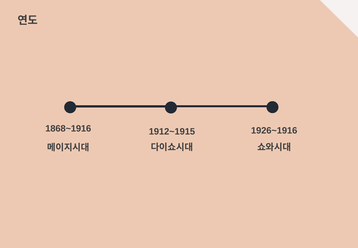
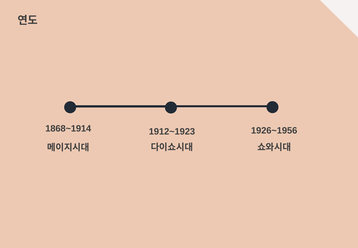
1868~1916: 1868~1916 -> 1868~1914 (68, 129)
1926~1916: 1926~1916 -> 1926~1956 (274, 130)
1912~1915: 1912~1915 -> 1912~1923 (172, 131)
